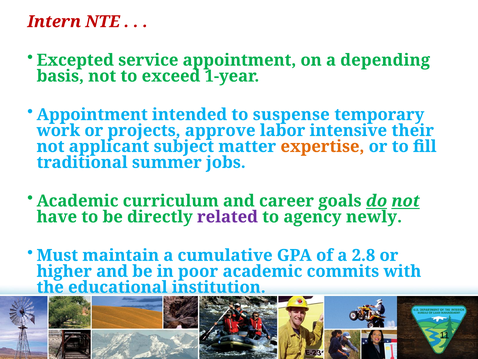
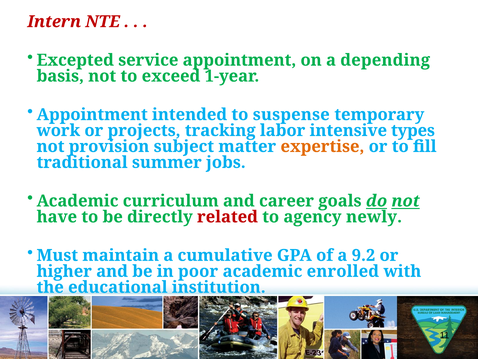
approve: approve -> tracking (220, 130)
their: their -> types (413, 130)
applicant: applicant -> provision (109, 146)
related colour: purple -> red (227, 217)
2.8: 2.8 -> 9.2 (363, 255)
commits: commits -> enrolled (343, 271)
